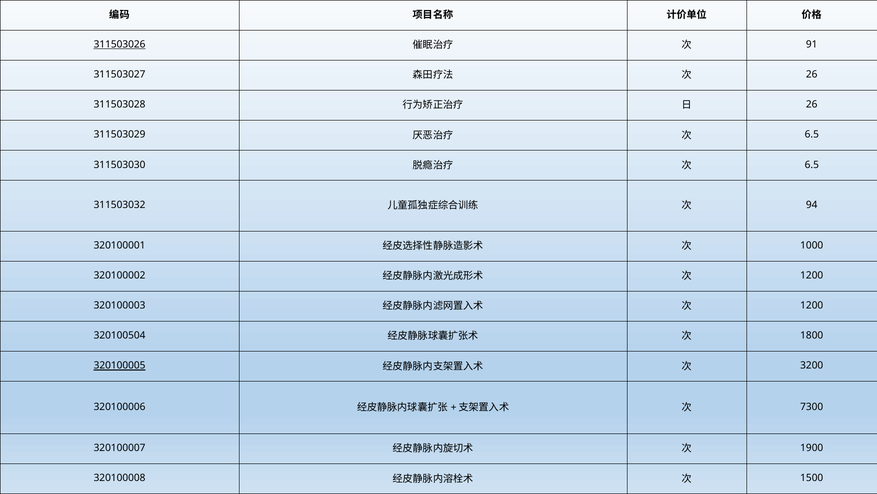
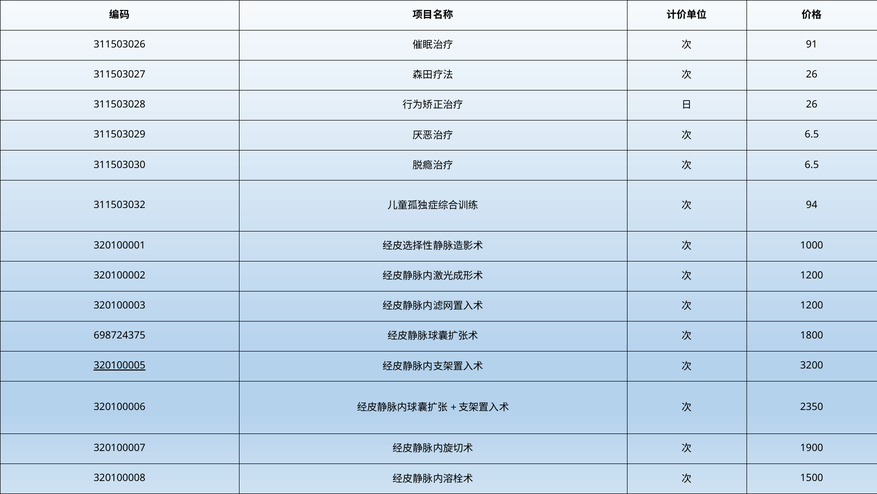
311503026 underline: present -> none (120, 44)
320100504: 320100504 -> 698724375 (120, 335)
7300: 7300 -> 2350 (812, 406)
